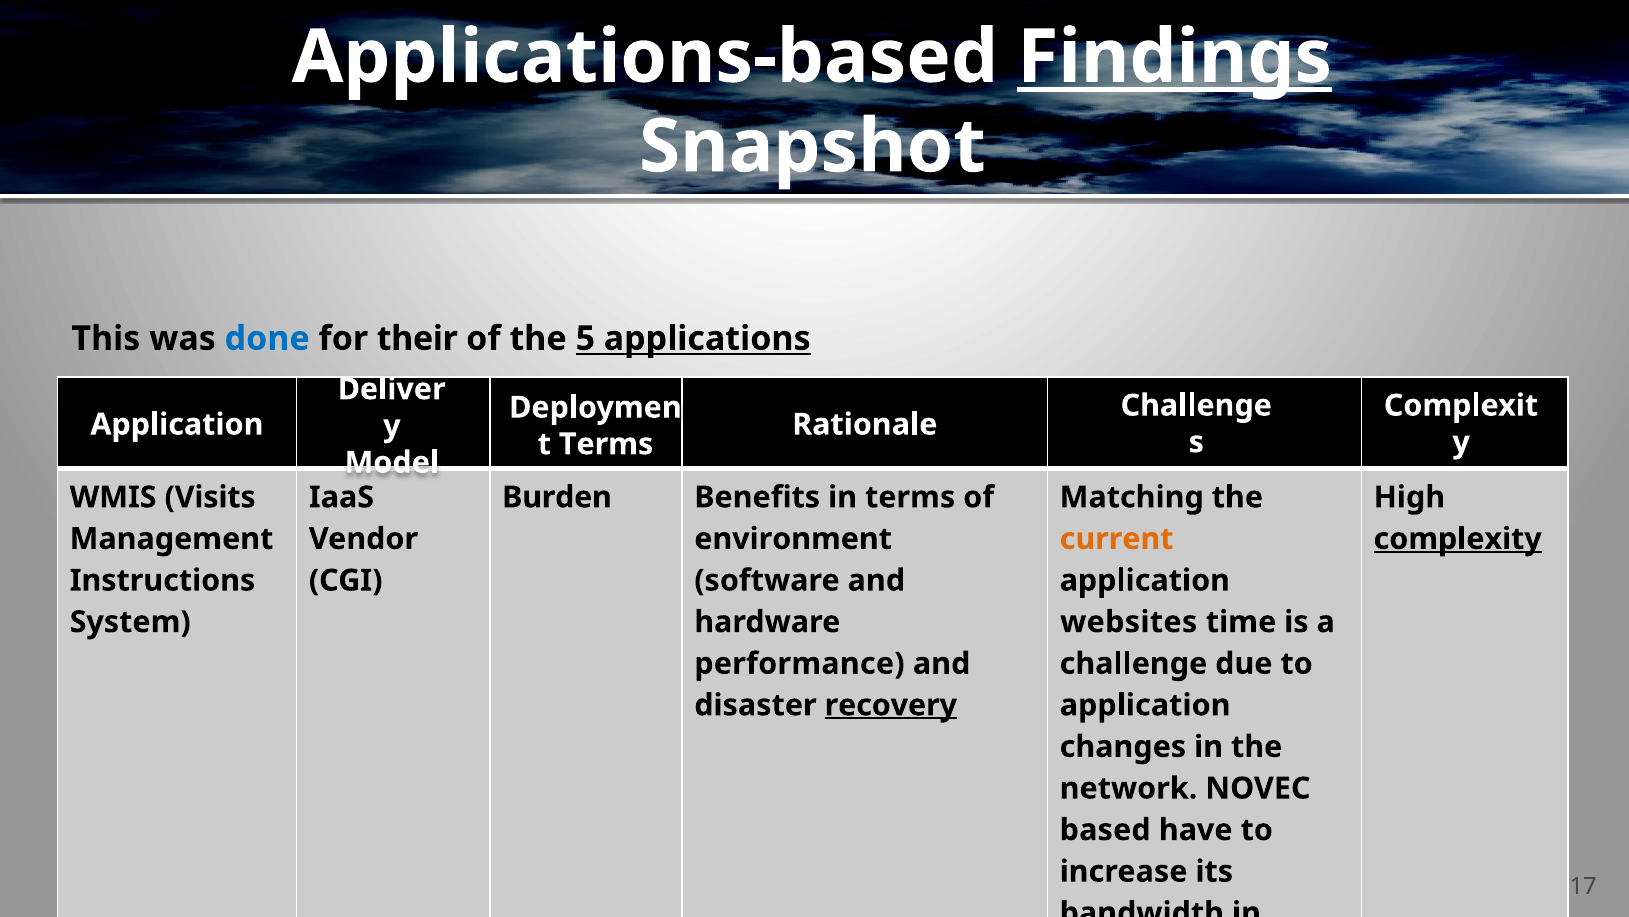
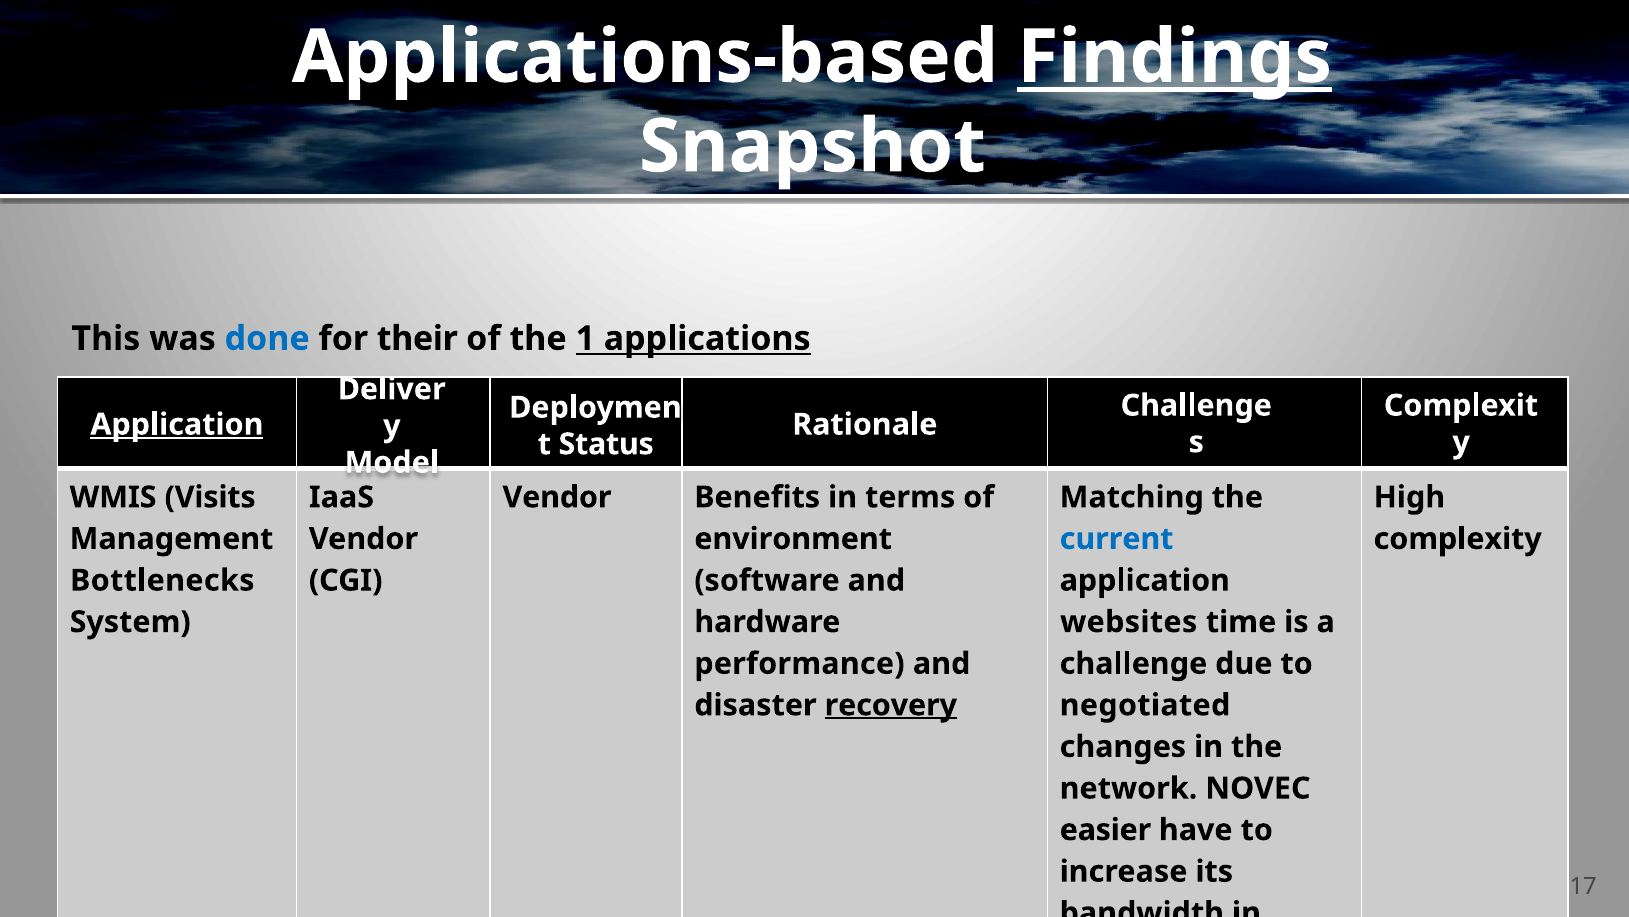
5: 5 -> 1 (585, 338)
Application underline: none -> present (177, 424)
Terms: Terms -> Status (606, 444)
Burden: Burden -> Vendor (557, 497)
current colour: orange -> blue (1117, 539)
complexity underline: present -> none (1458, 539)
Instructions: Instructions -> Bottlenecks (162, 580)
application: application -> negotiated (1145, 705)
based: based -> easier (1105, 830)
